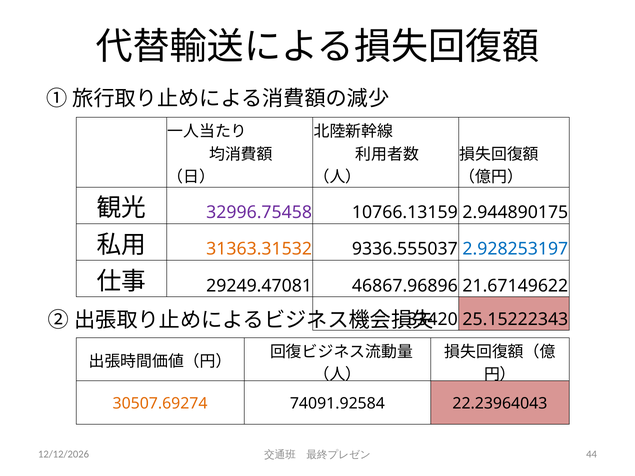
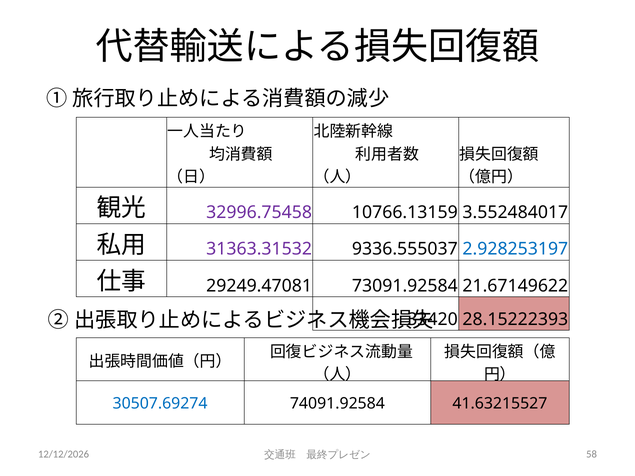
2.944890175: 2.944890175 -> 3.552484017 (515, 213)
31363.31532 colour: orange -> purple (259, 249)
46867.96896: 46867.96896 -> 73091.92584 (405, 286)
25.15222343: 25.15222343 -> 28.15222393 (515, 319)
30507.69274 colour: orange -> blue (160, 404)
22.23964043: 22.23964043 -> 41.63215527 (500, 404)
44: 44 -> 58 (592, 455)
